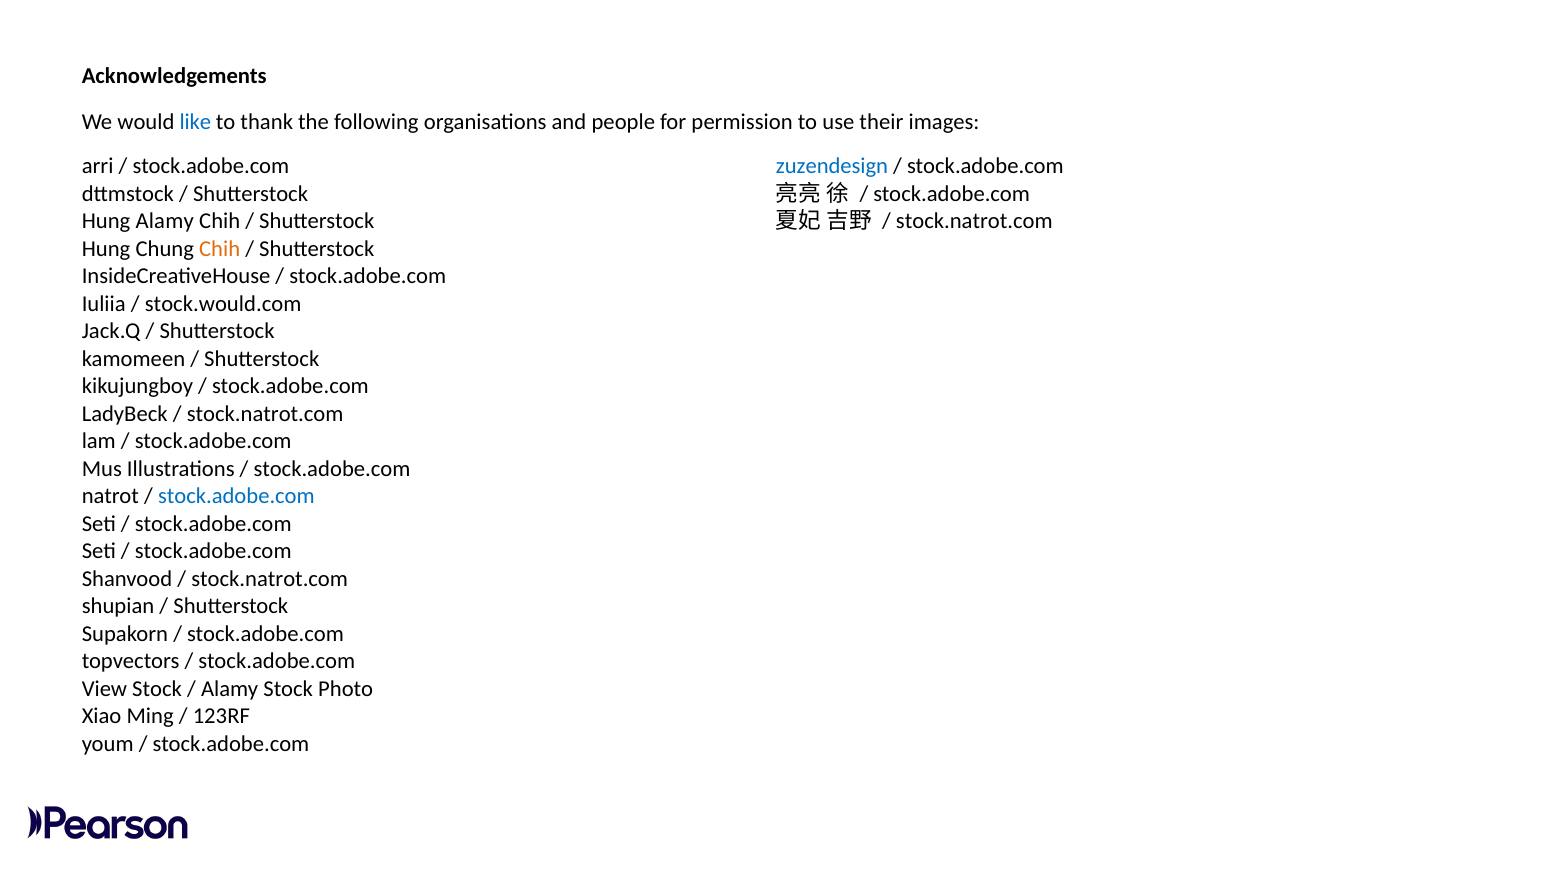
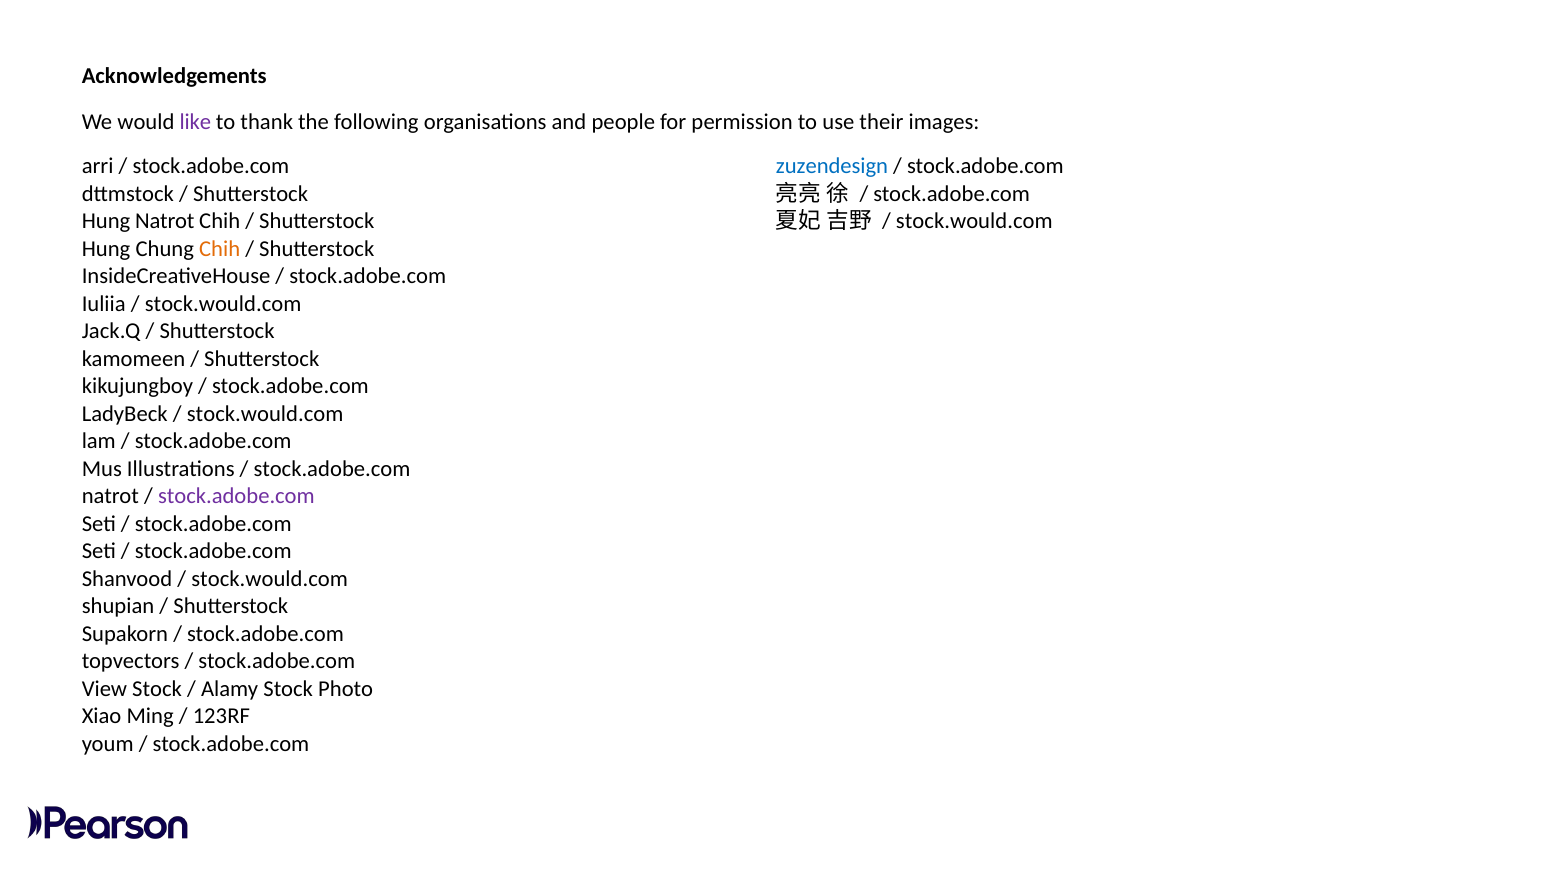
like colour: blue -> purple (195, 122)
Hung Alamy: Alamy -> Natrot (165, 221)
stock.natrot.com: stock.natrot.com -> stock.would.com (974, 221)
stock.natrot.com: stock.natrot.com -> stock.would.com (265, 414)
stock.adobe.com colour: blue -> purple (236, 496)
stock.natrot.com: stock.natrot.com -> stock.would.com (270, 579)
